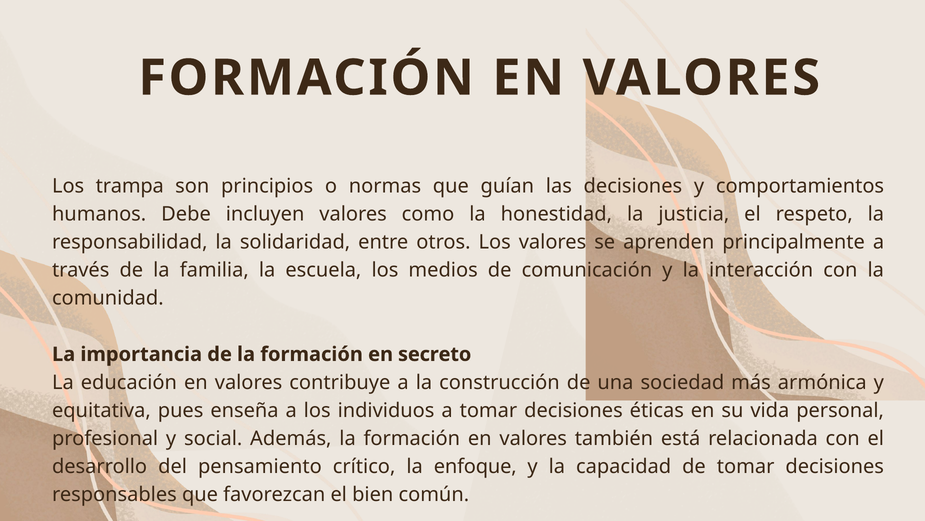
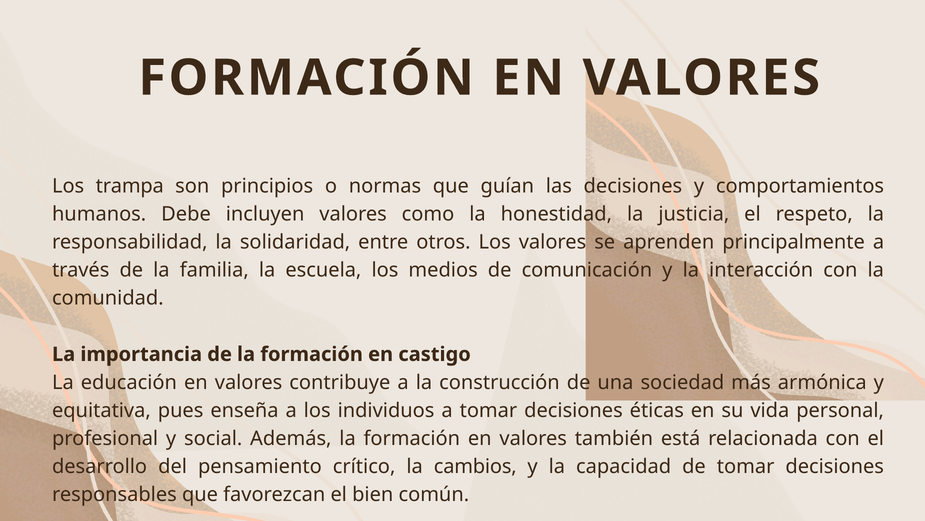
secreto: secreto -> castigo (435, 354)
enfoque: enfoque -> cambios (475, 466)
